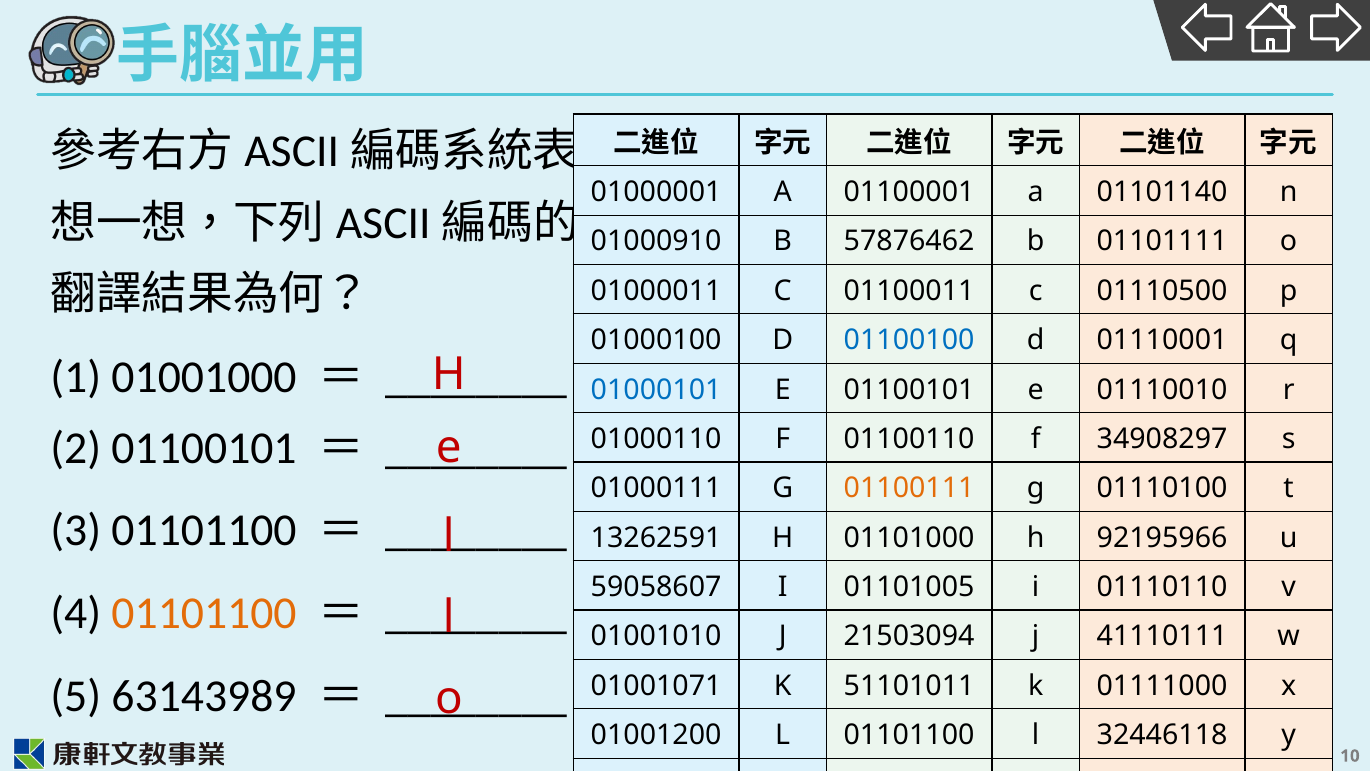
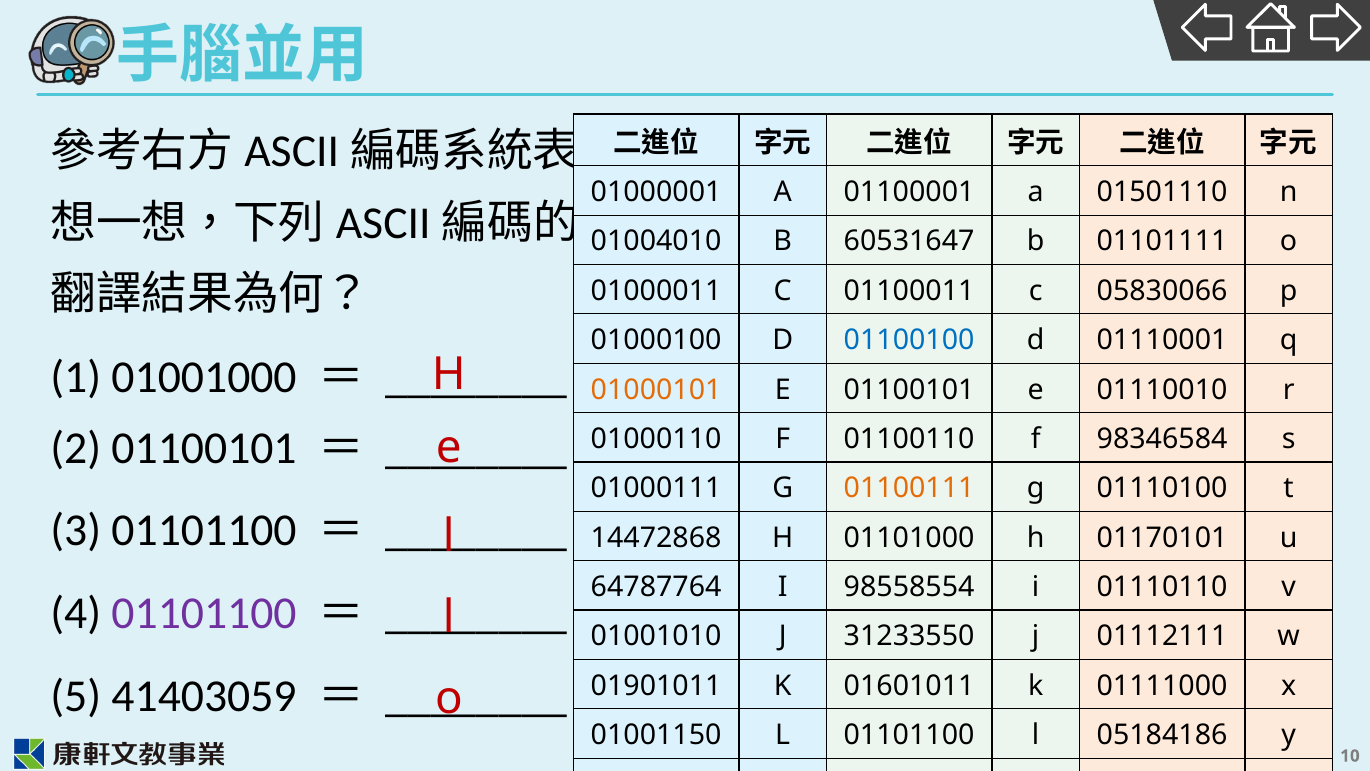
01101140: 01101140 -> 01501110 (1162, 192)
01000910: 01000910 -> 01004010 (656, 241)
57876462: 57876462 -> 60531647 (909, 241)
01110500: 01110500 -> 05830066 (1162, 291)
01000101 colour: blue -> orange (656, 390)
34908297: 34908297 -> 98346584 (1162, 439)
13262591: 13262591 -> 14472868 (656, 538)
92195966: 92195966 -> 01170101 (1162, 538)
59058607: 59058607 -> 64787764 (656, 587)
01101005: 01101005 -> 98558554 (909, 587)
01101100 colour: orange -> purple (204, 613)
21503094: 21503094 -> 31233550 (909, 636)
41110111: 41110111 -> 01112111 (1162, 636)
63143989: 63143989 -> 41403059 (204, 696)
01001071: 01001071 -> 01901011 (656, 686)
51101011: 51101011 -> 01601011 (909, 686)
01001200: 01001200 -> 01001150 (656, 735)
32446118: 32446118 -> 05184186 (1162, 735)
